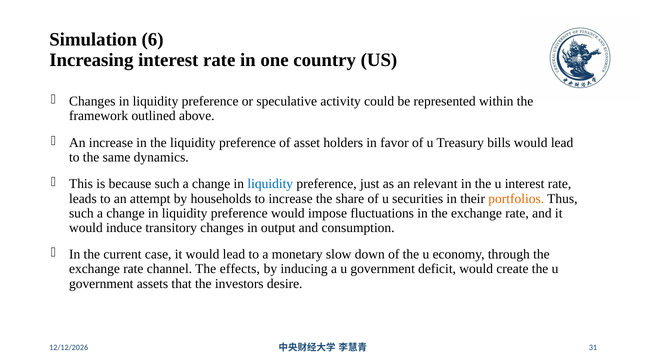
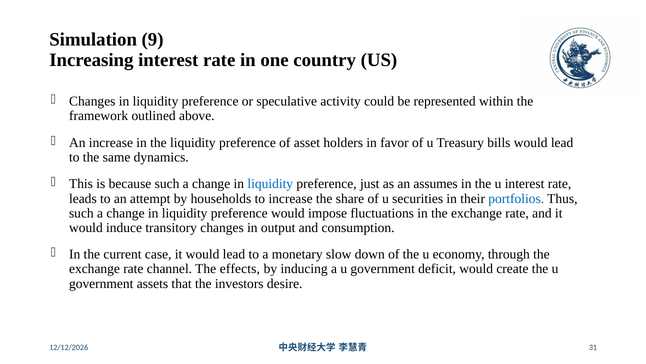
6: 6 -> 9 (153, 39)
relevant: relevant -> assumes (436, 184)
portfolios colour: orange -> blue (516, 198)
